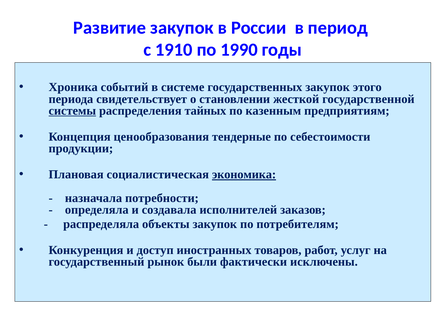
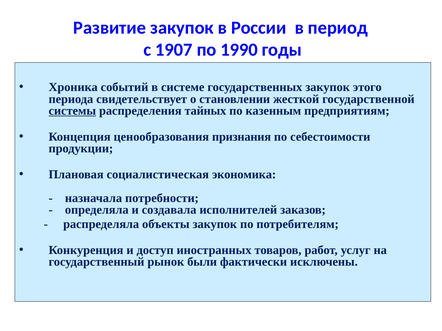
1910: 1910 -> 1907 (174, 50)
тендерные: тендерные -> признания (242, 137)
экономика underline: present -> none (244, 175)
